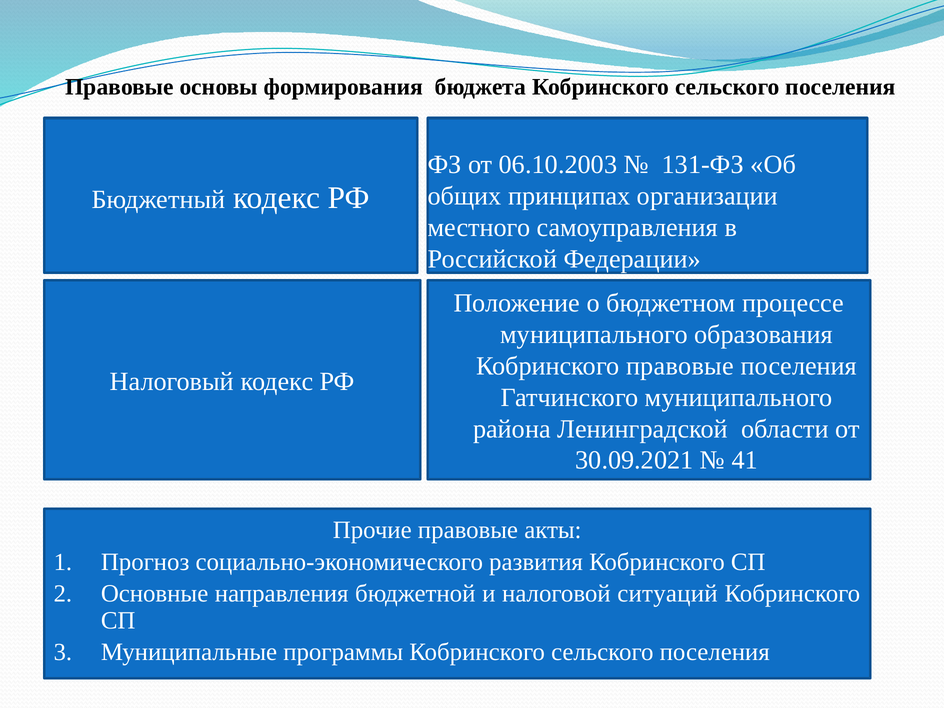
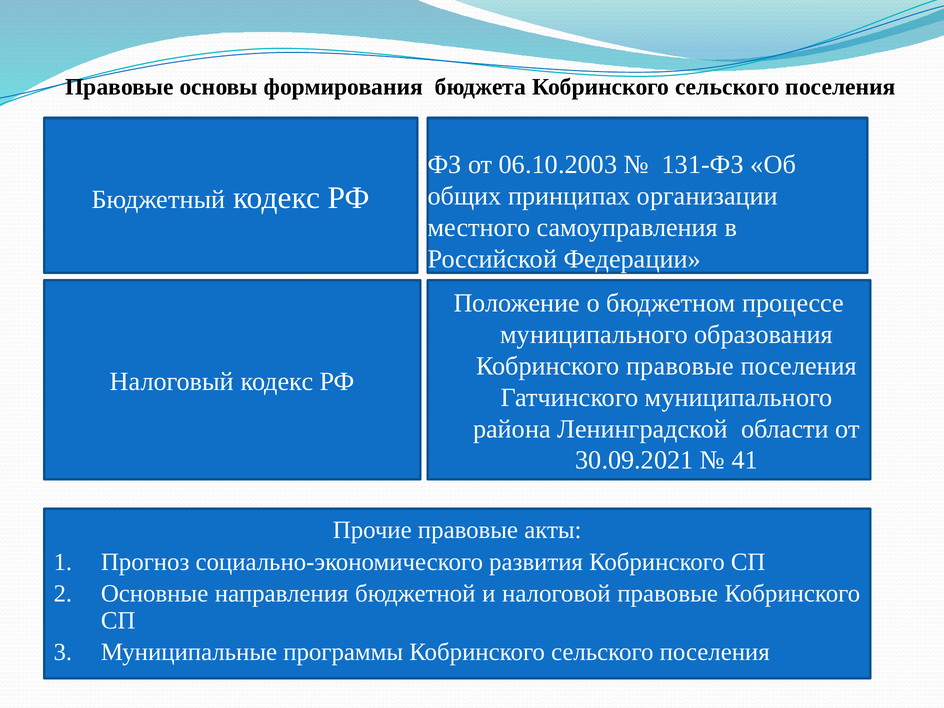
налоговой ситуаций: ситуаций -> правовые (668, 593)
